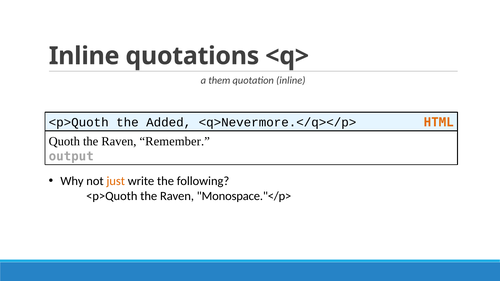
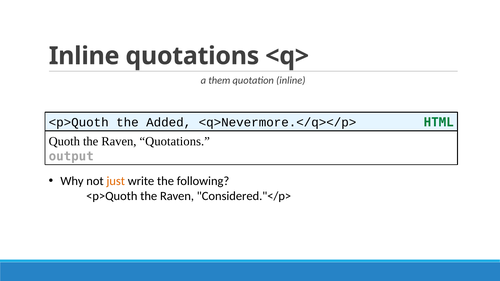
HTML colour: orange -> green (439, 122)
Raven Remember: Remember -> Quotations (175, 141)
Monospace."</p>: Monospace."</p> -> Considered."</p> (244, 196)
